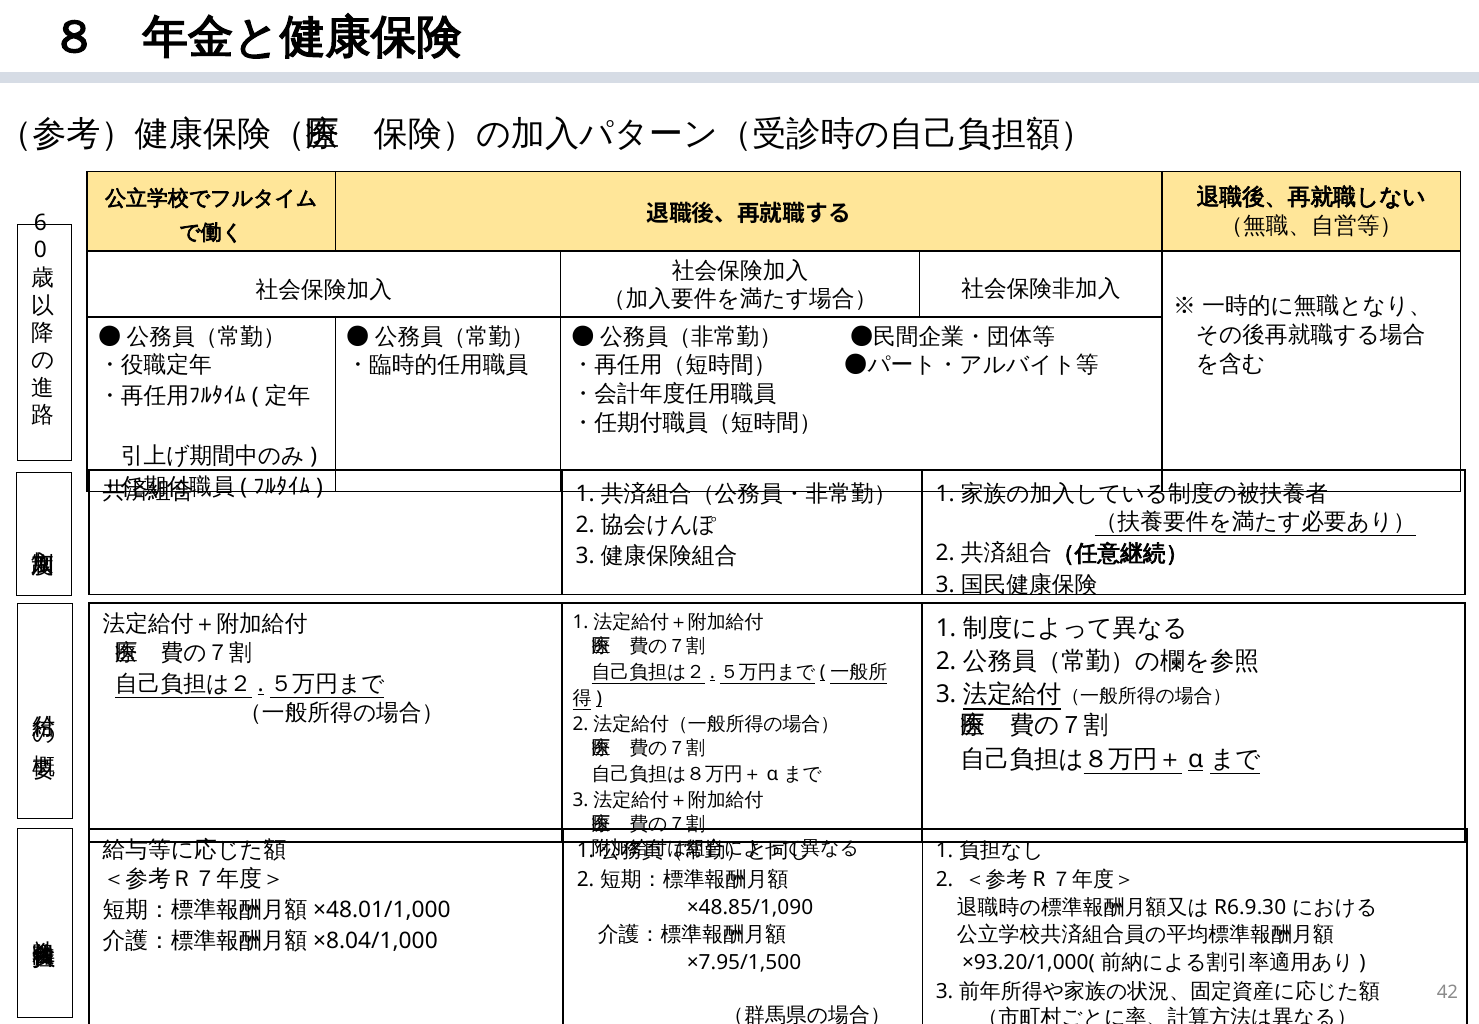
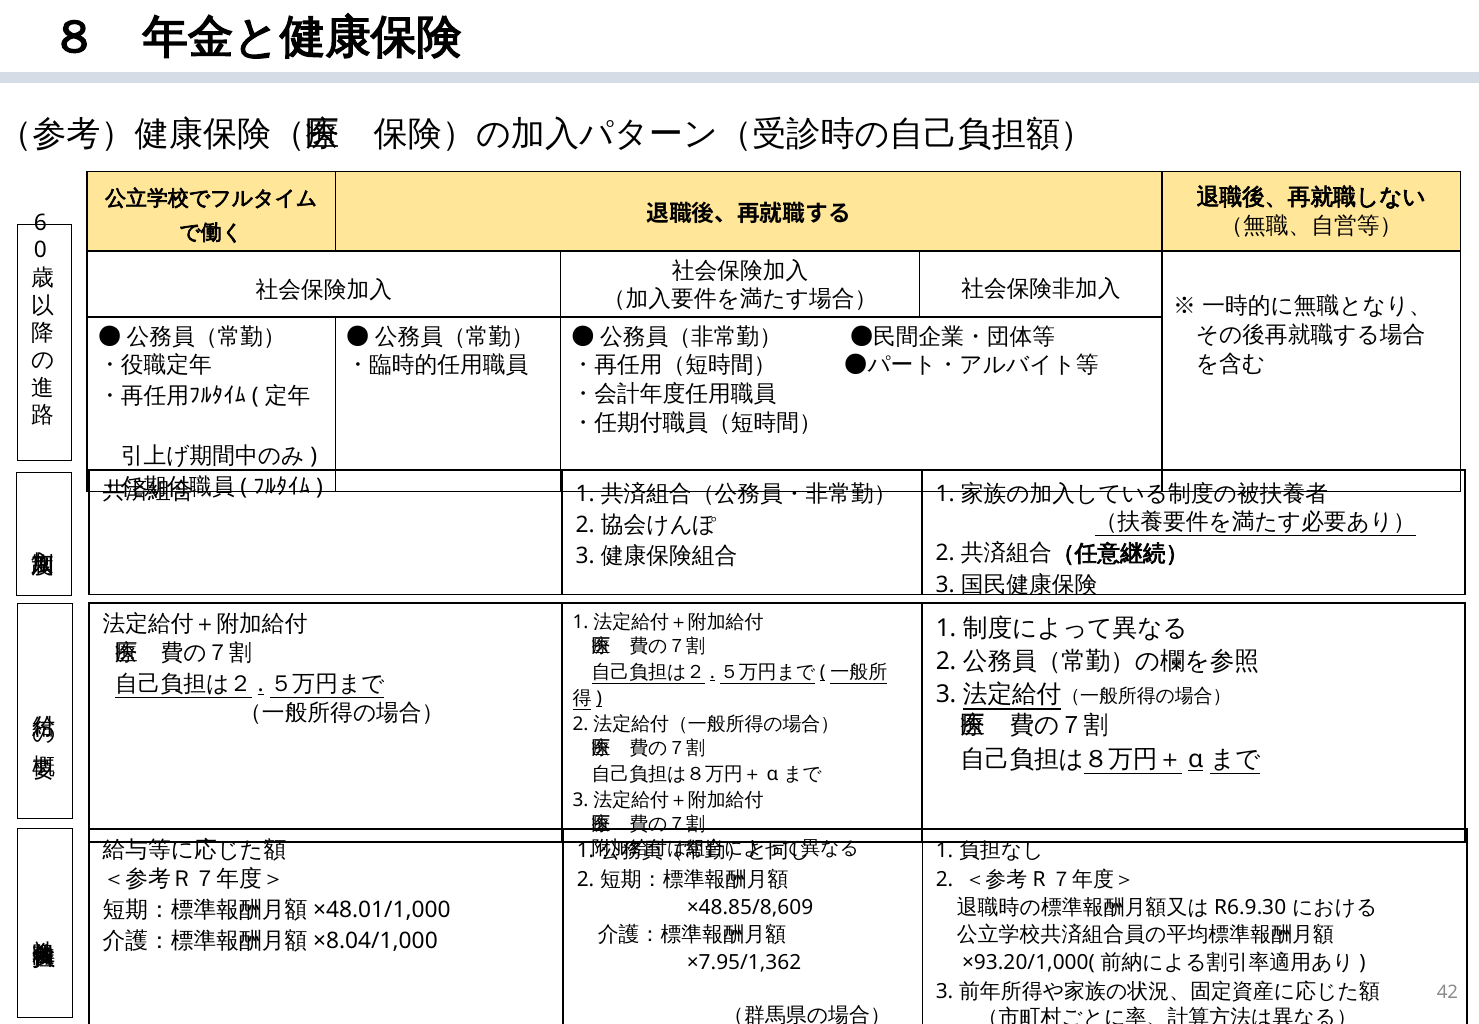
×48.85/1,090: ×48.85/1,090 -> ×48.85/8,609 (750, 908)
×7.95/1,500: ×7.95/1,500 -> ×7.95/1,362 (744, 963)
